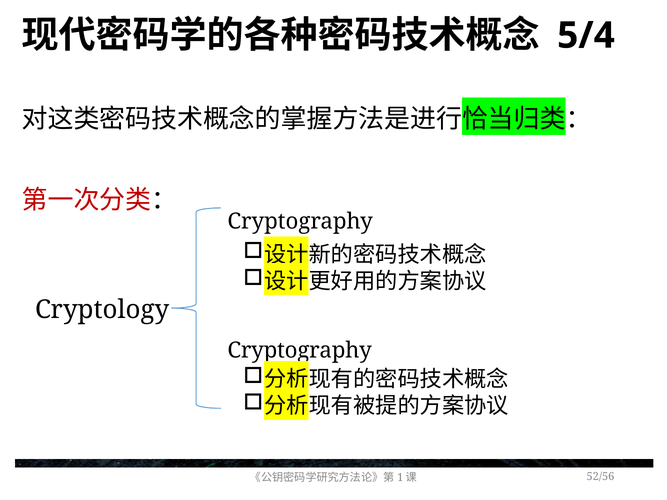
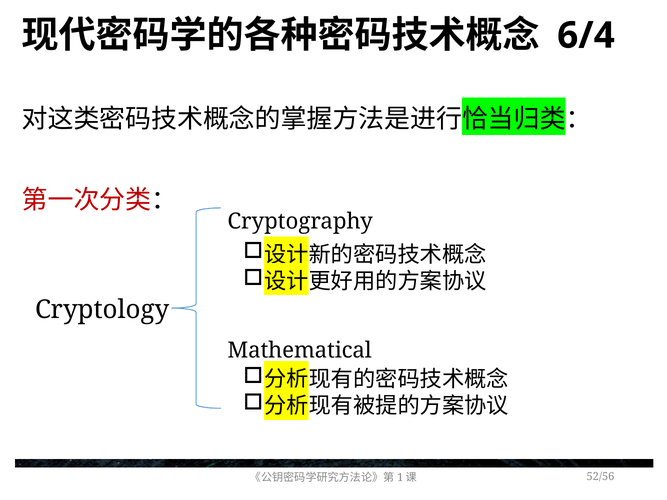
5/4: 5/4 -> 6/4 (586, 36)
Cryptography: Cryptography -> Mathematical (300, 351)
